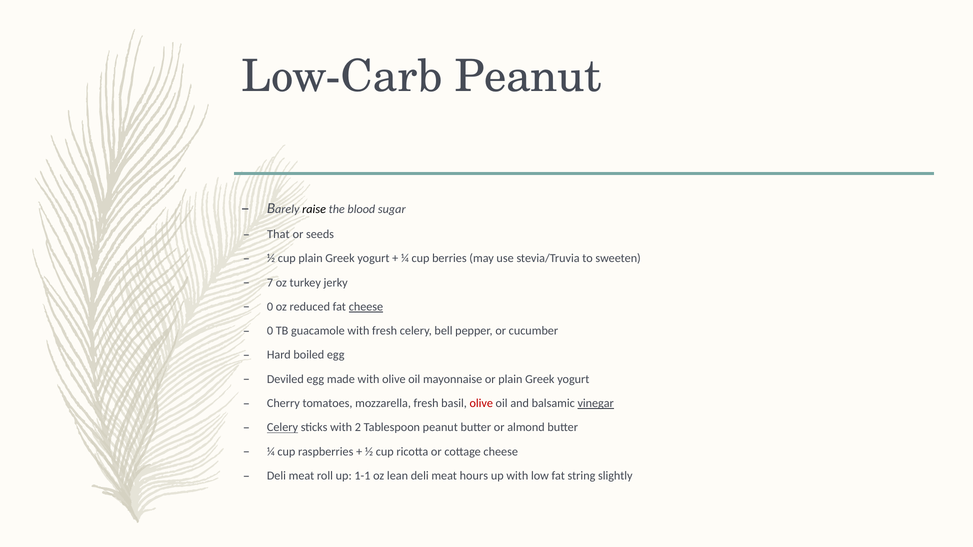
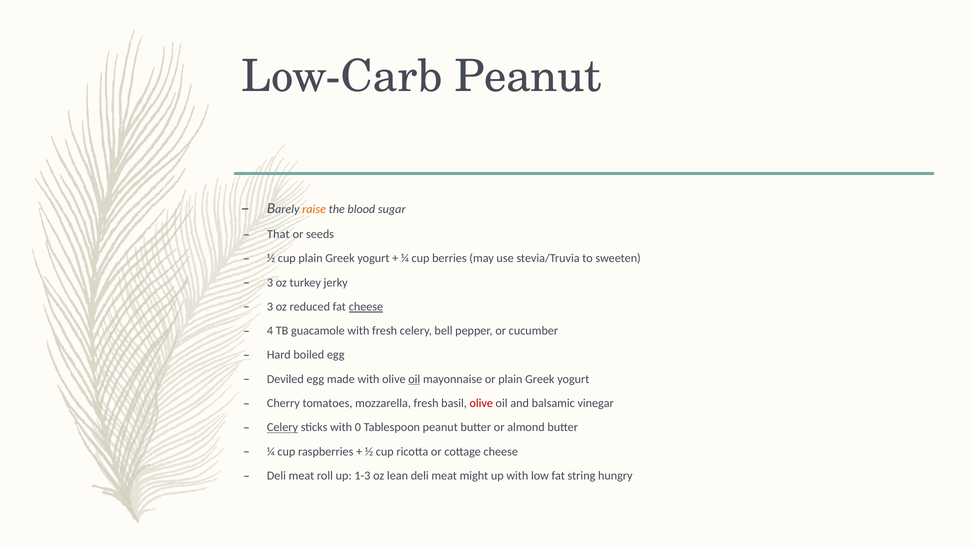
raise colour: black -> orange (314, 210)
7: 7 -> 3 (270, 283)
0: 0 -> 3 (270, 307)
0: 0 -> 4 (270, 331)
oil underline: none -> present (414, 379)
vinegar underline: present -> none (596, 403)
2: 2 -> 0 (358, 428)
1-1: 1-1 -> 1-3 (362, 476)
hours: hours -> might (474, 476)
slightly: slightly -> hungry (615, 476)
